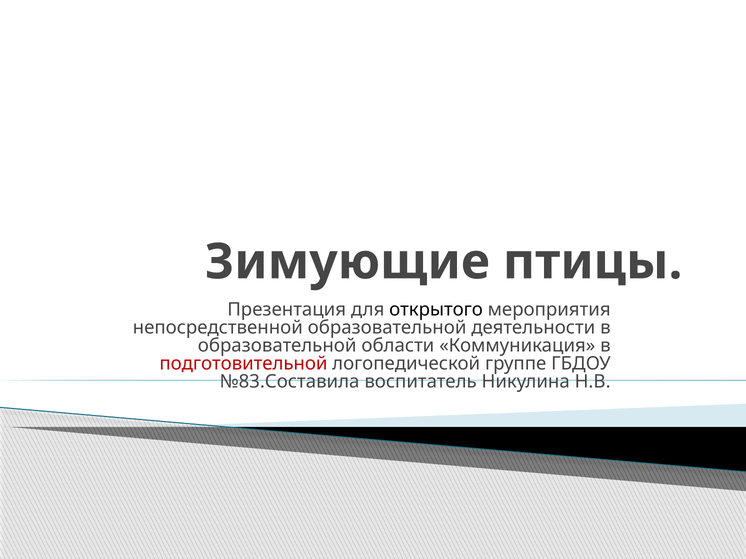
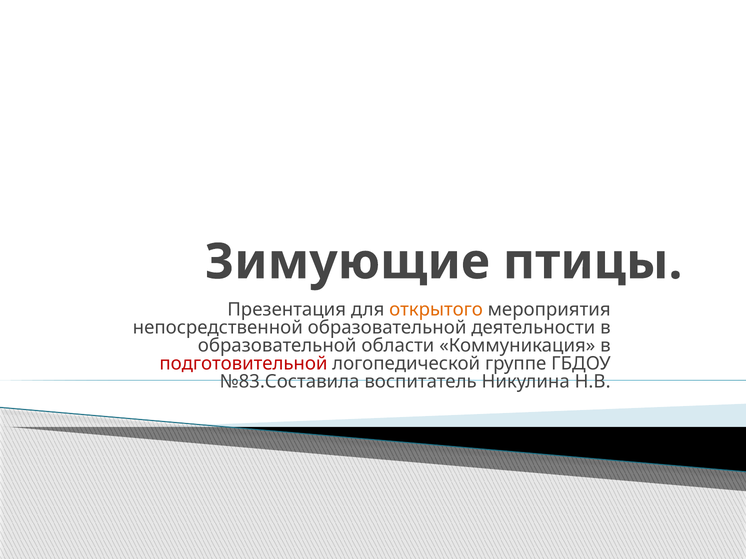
открытого colour: black -> orange (436, 310)
